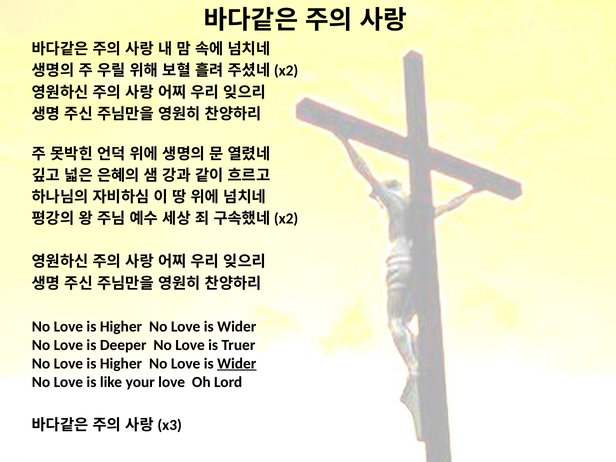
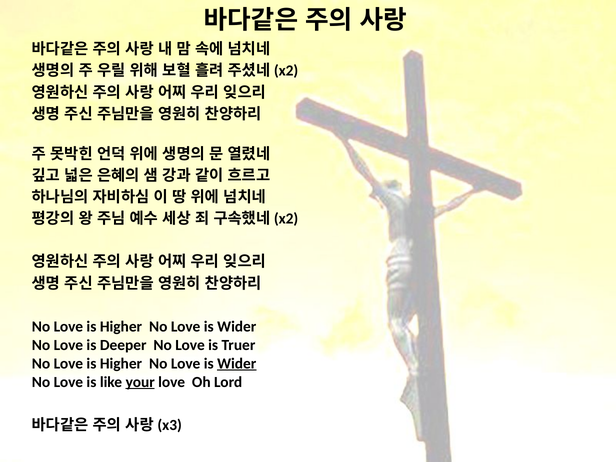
your underline: none -> present (140, 382)
